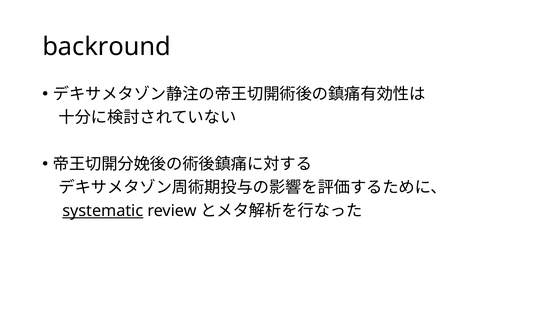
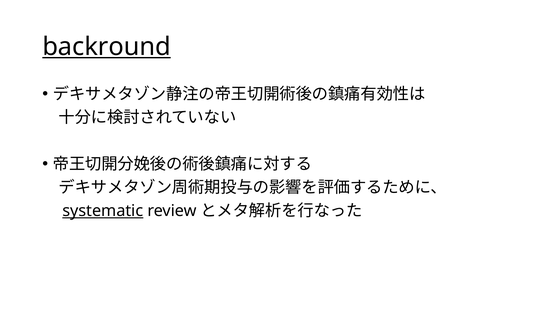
backround underline: none -> present (107, 47)
